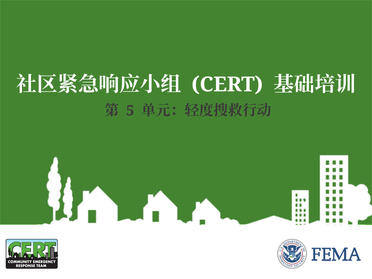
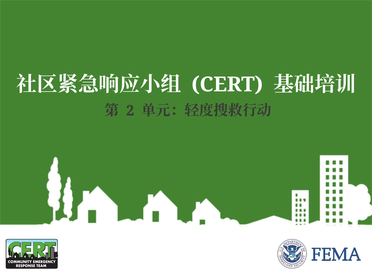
5: 5 -> 2 (130, 111)
